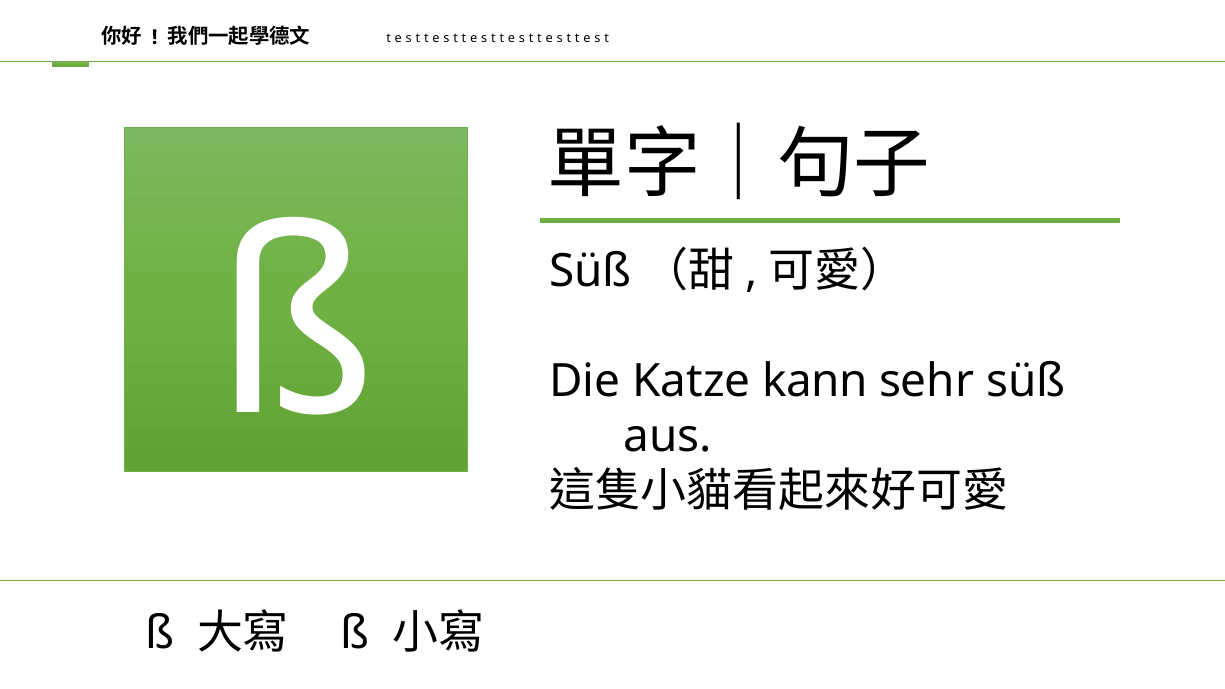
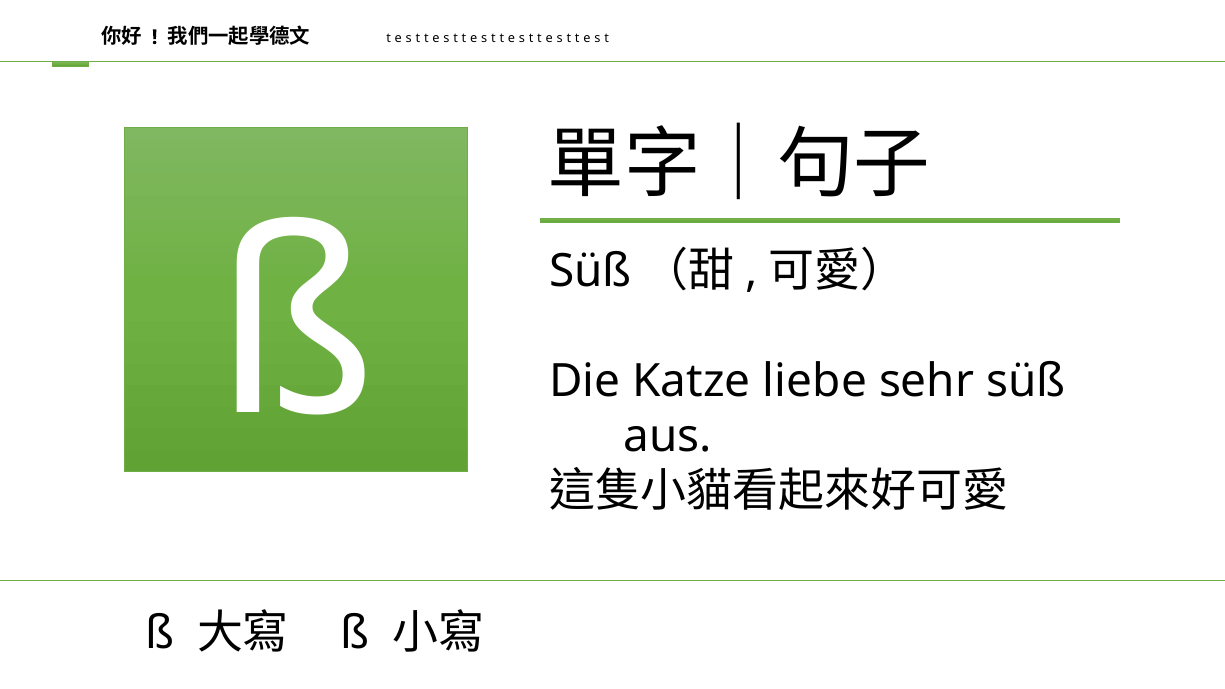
kann: kann -> liebe (815, 382)
